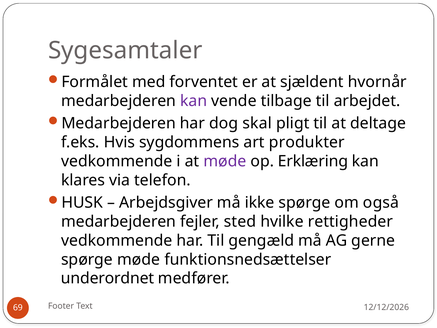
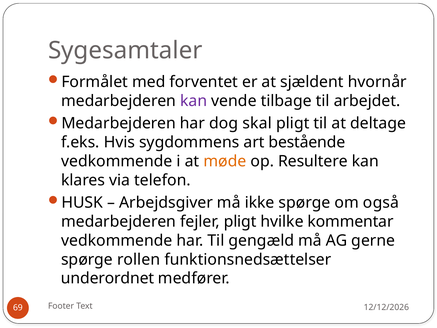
produkter: produkter -> bestående (307, 142)
møde colour: purple -> orange (225, 161)
Erklæring: Erklæring -> Resultere (313, 161)
fejler sted: sted -> pligt (240, 221)
rettigheder: rettigheder -> kommentar (351, 221)
spørge møde: møde -> rollen (139, 259)
